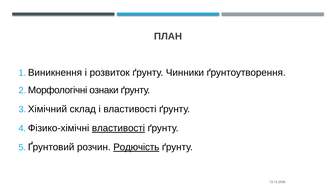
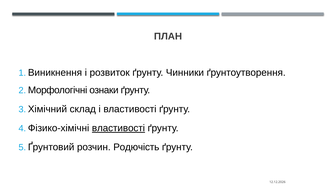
Родючість underline: present -> none (136, 147)
